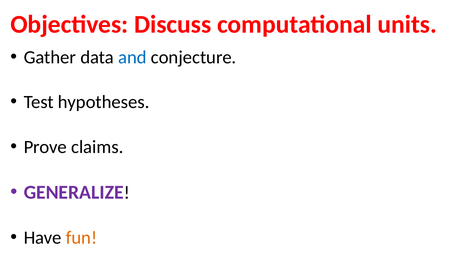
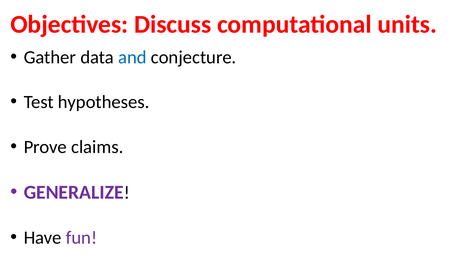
fun colour: orange -> purple (81, 238)
